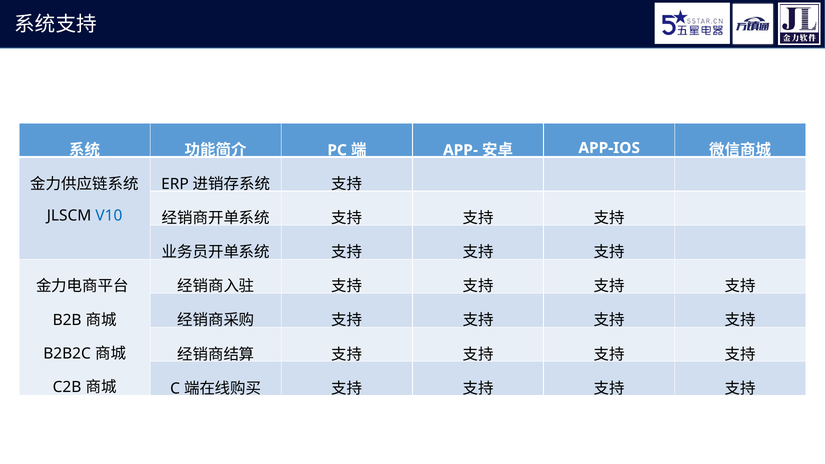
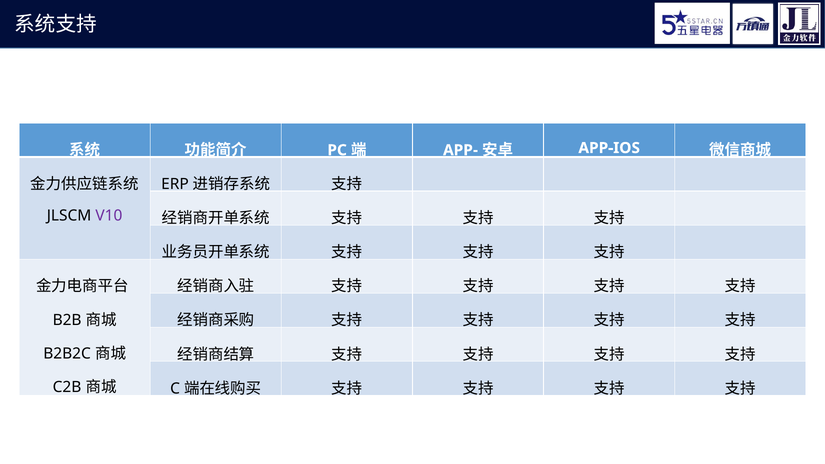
V10 colour: blue -> purple (109, 216)
